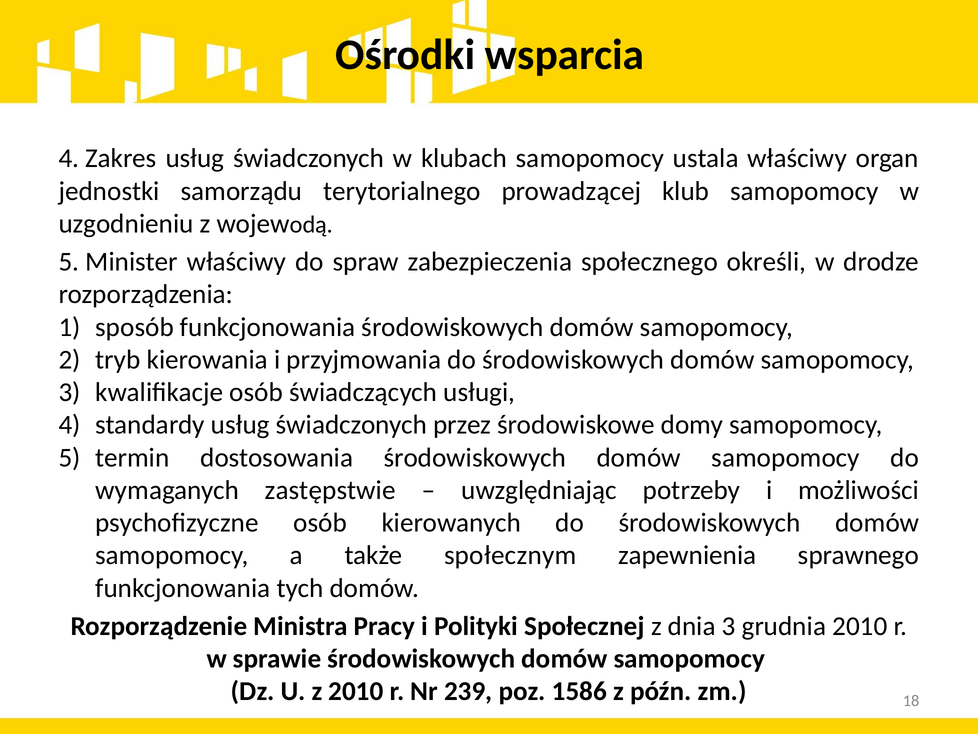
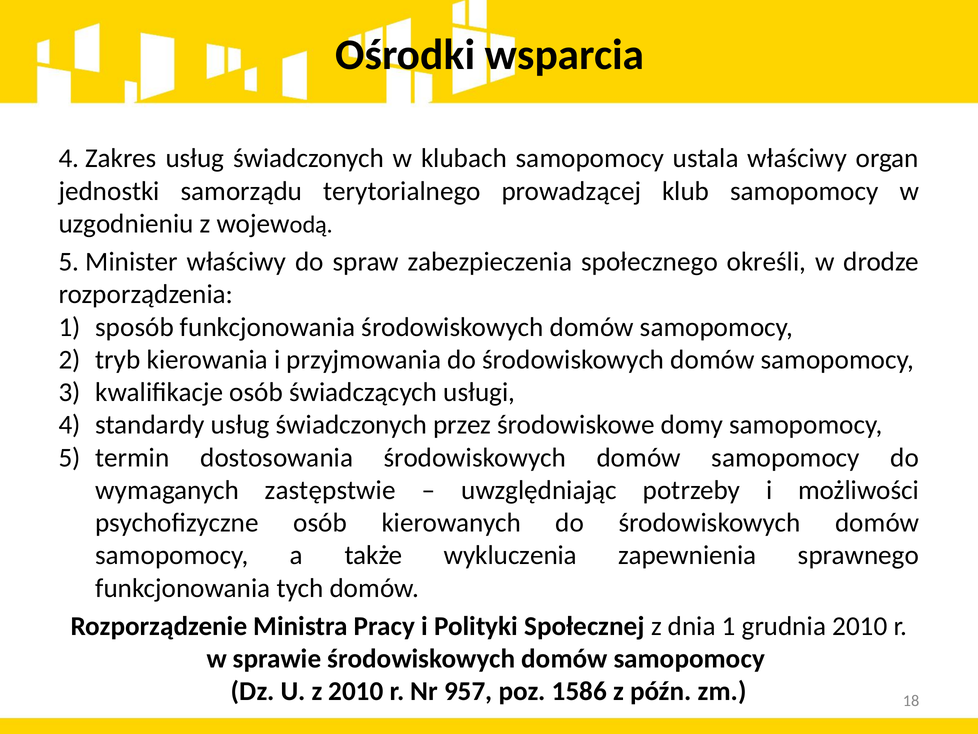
społecznym: społecznym -> wykluczenia (510, 555)
dnia 3: 3 -> 1 (729, 626)
239: 239 -> 957 (468, 691)
